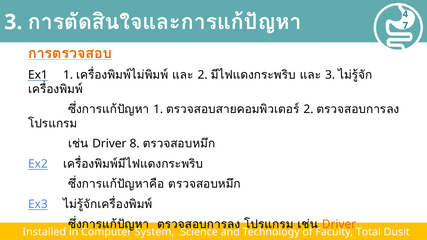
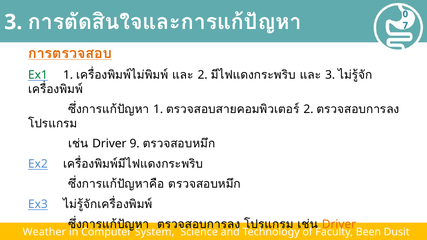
4: 4 -> 0 (405, 14)
Ex1 colour: black -> green (38, 75)
8: 8 -> 9 (135, 144)
Installed: Installed -> Weather (44, 232)
Total: Total -> Been (368, 232)
